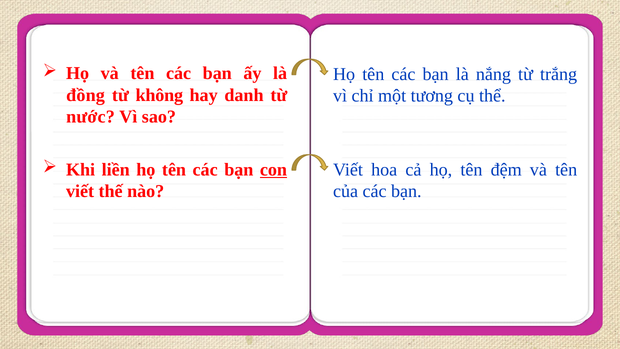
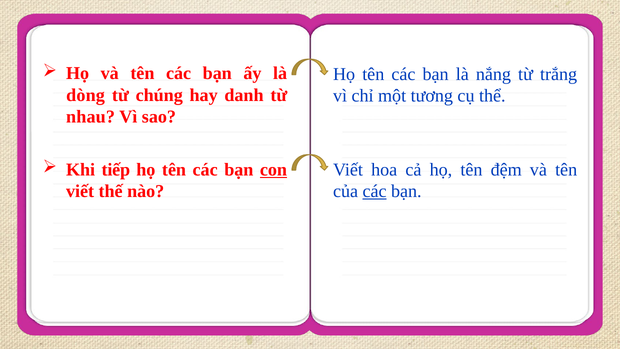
đồng: đồng -> dòng (86, 95)
không: không -> chúng (159, 95)
nước: nước -> nhau (91, 117)
liền: liền -> tiếp (116, 169)
các underline: none -> present (375, 191)
